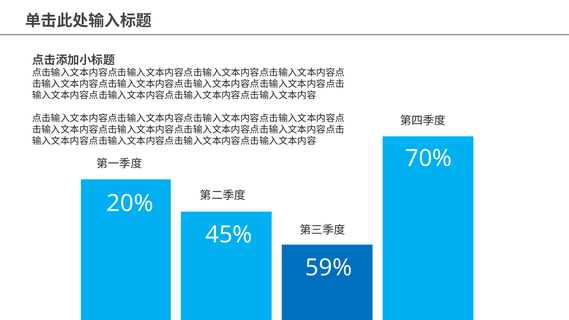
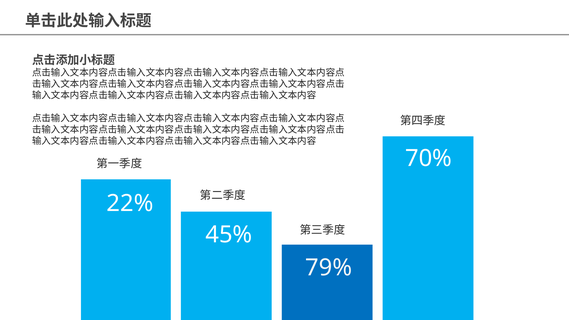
20%: 20% -> 22% (130, 203)
59%: 59% -> 79% (329, 268)
